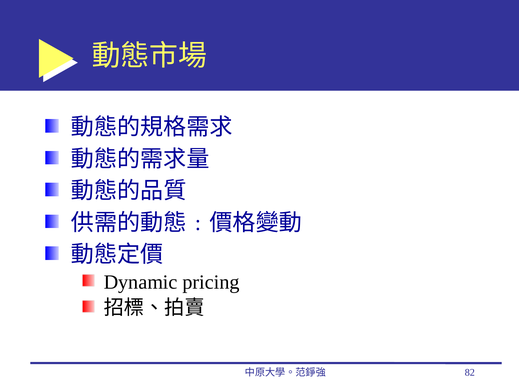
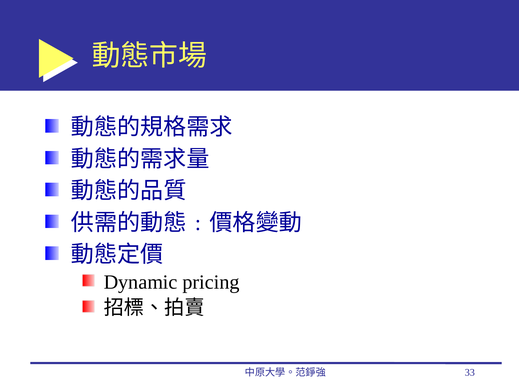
82: 82 -> 33 (470, 373)
